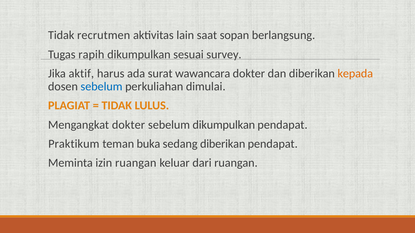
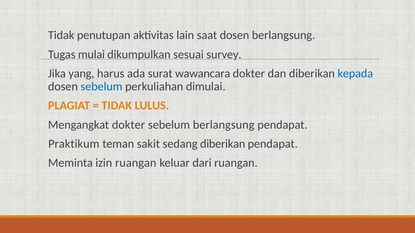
recrutmen: recrutmen -> penutupan (104, 35)
saat sopan: sopan -> dosen (234, 35)
rapih: rapih -> mulai (91, 55)
aktif: aktif -> yang (81, 74)
kepada colour: orange -> blue (355, 74)
sebelum dikumpulkan: dikumpulkan -> berlangsung (224, 125)
buka: buka -> sakit (148, 144)
